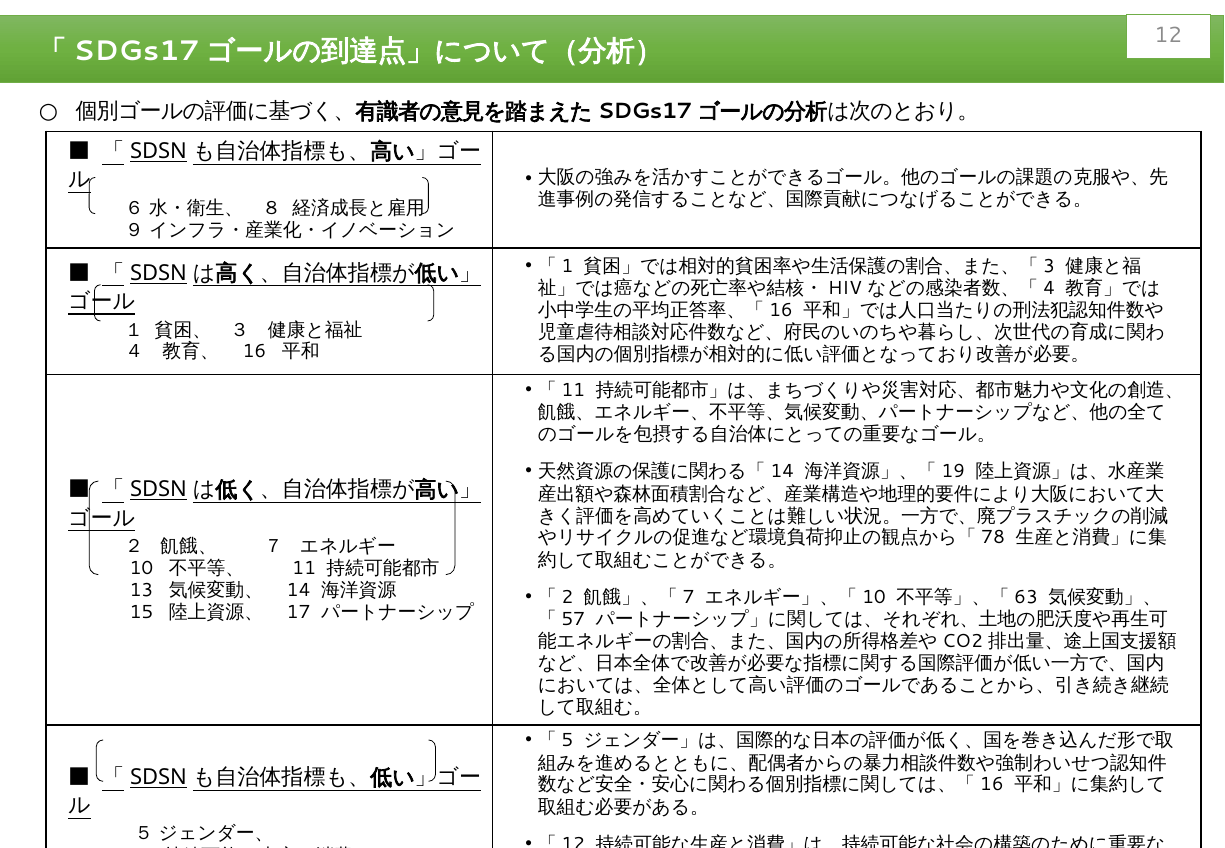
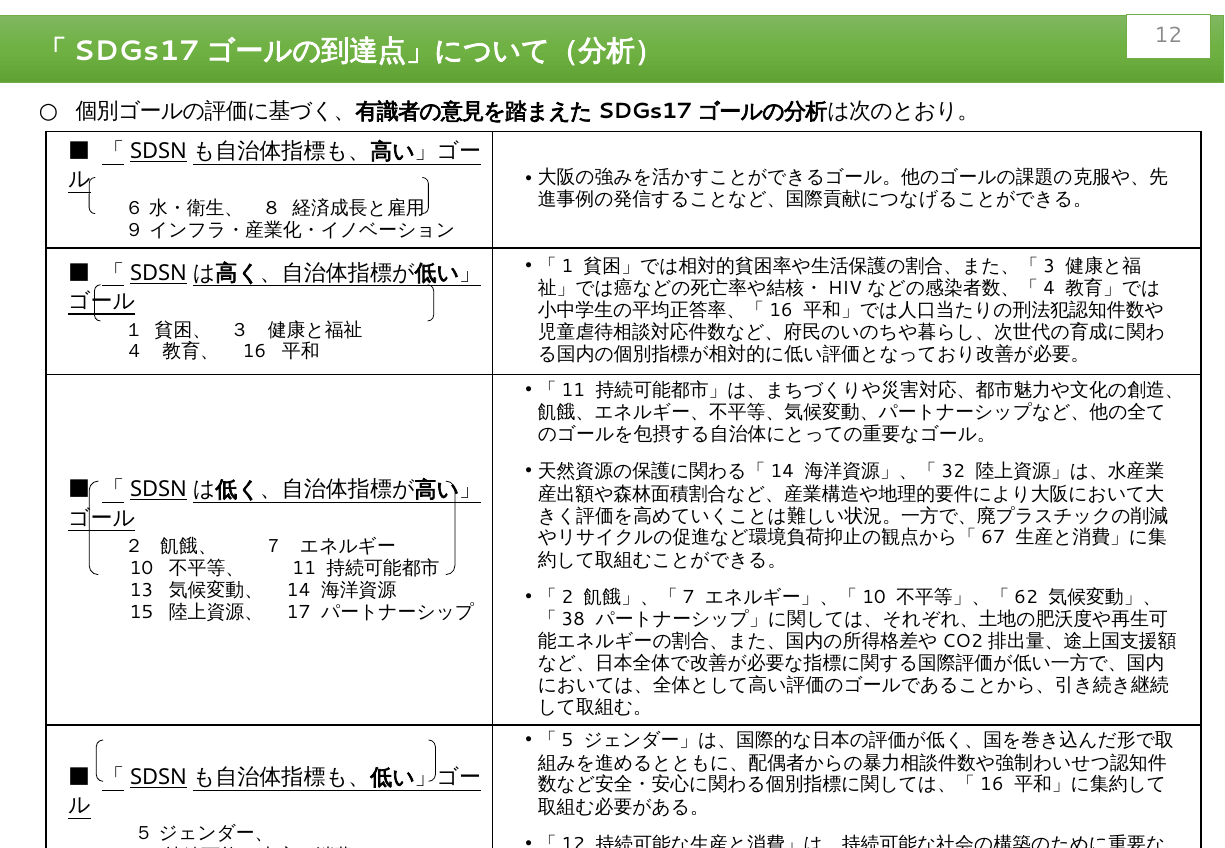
19: 19 -> 32 (953, 472)
78: 78 -> 67 (993, 538)
63: 63 -> 62 (1026, 597)
57: 57 -> 38 (573, 619)
